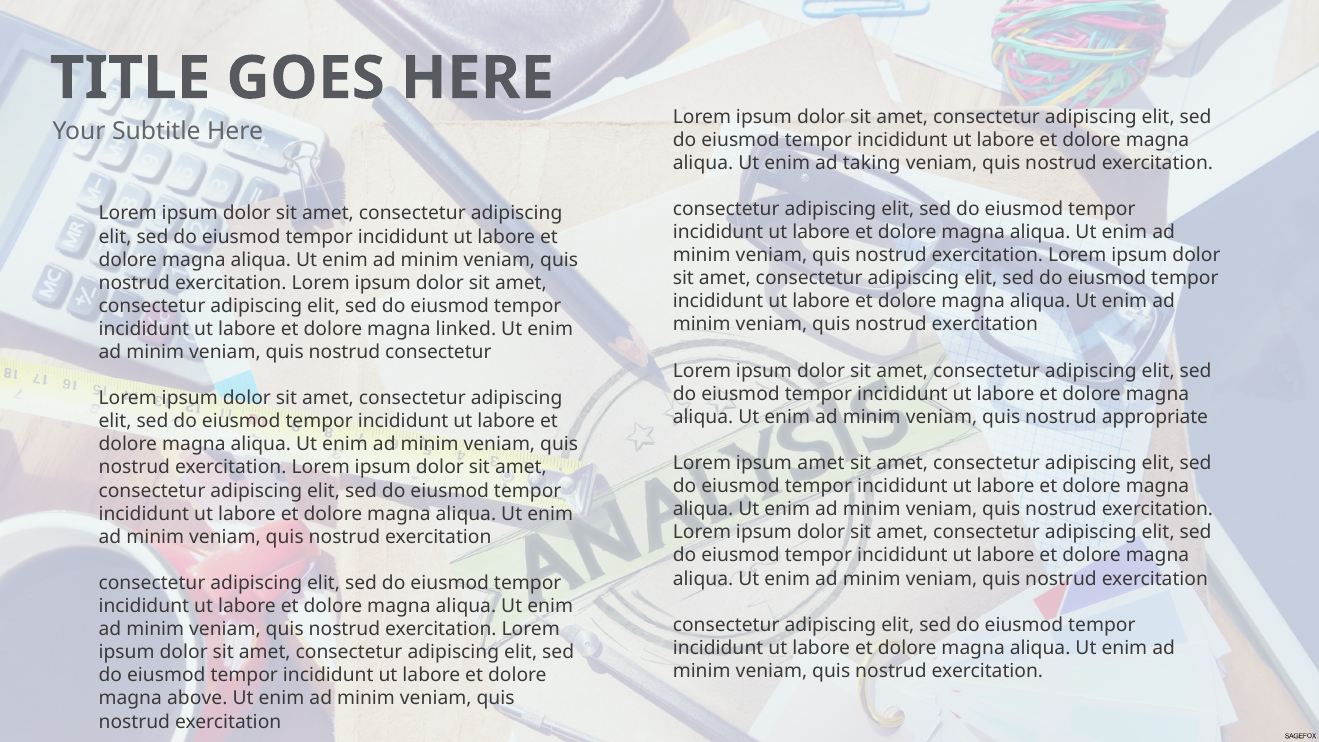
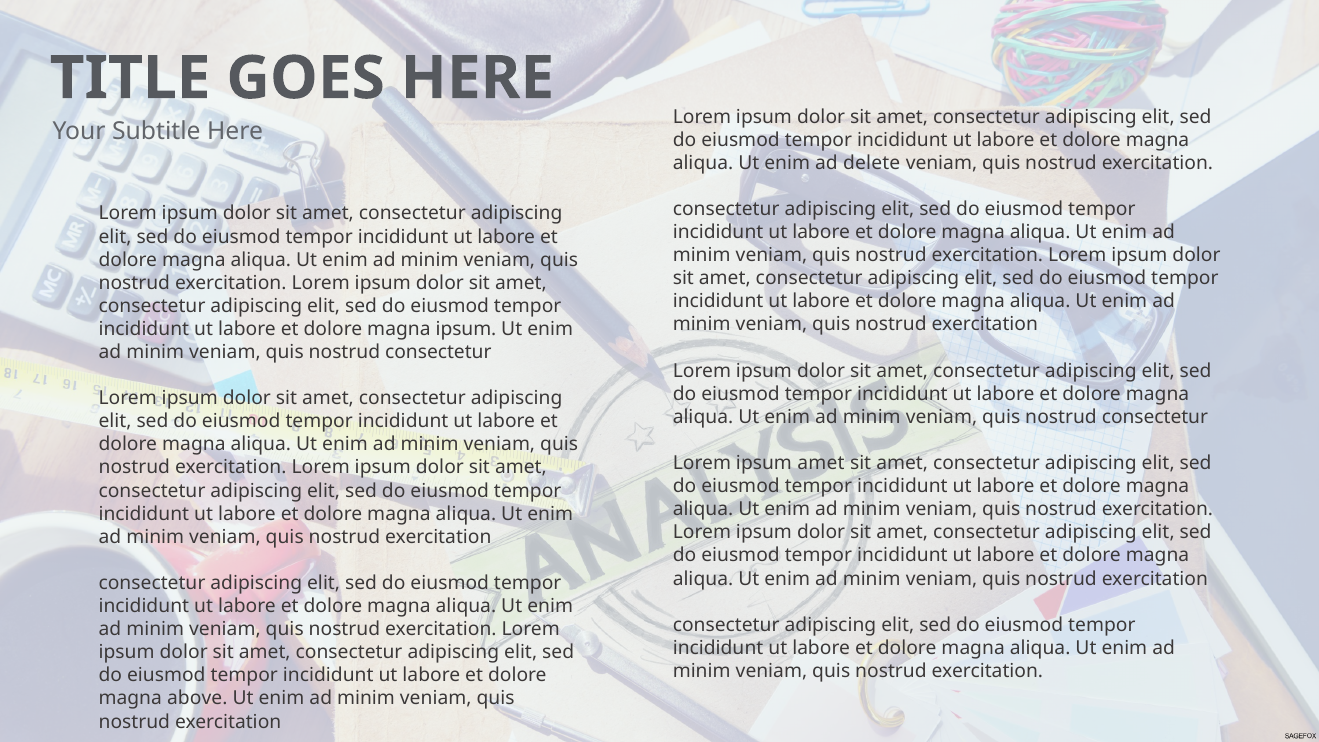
taking: taking -> delete (872, 163)
magna linked: linked -> ipsum (466, 329)
appropriate: appropriate -> consectetur (1155, 417)
